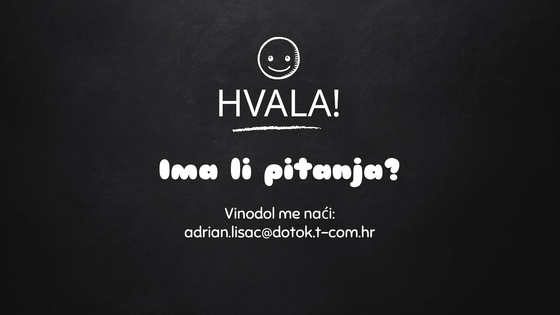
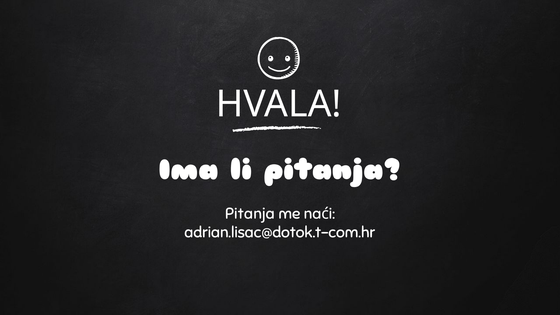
Vinodol: Vinodol -> Pitanja (250, 214)
